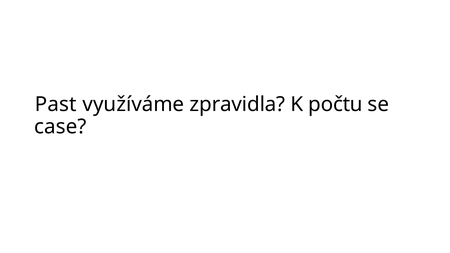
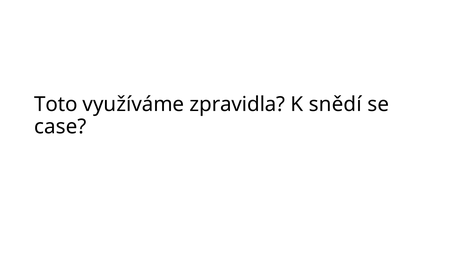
Past: Past -> Toto (56, 104)
počtu: počtu -> snědí (335, 104)
